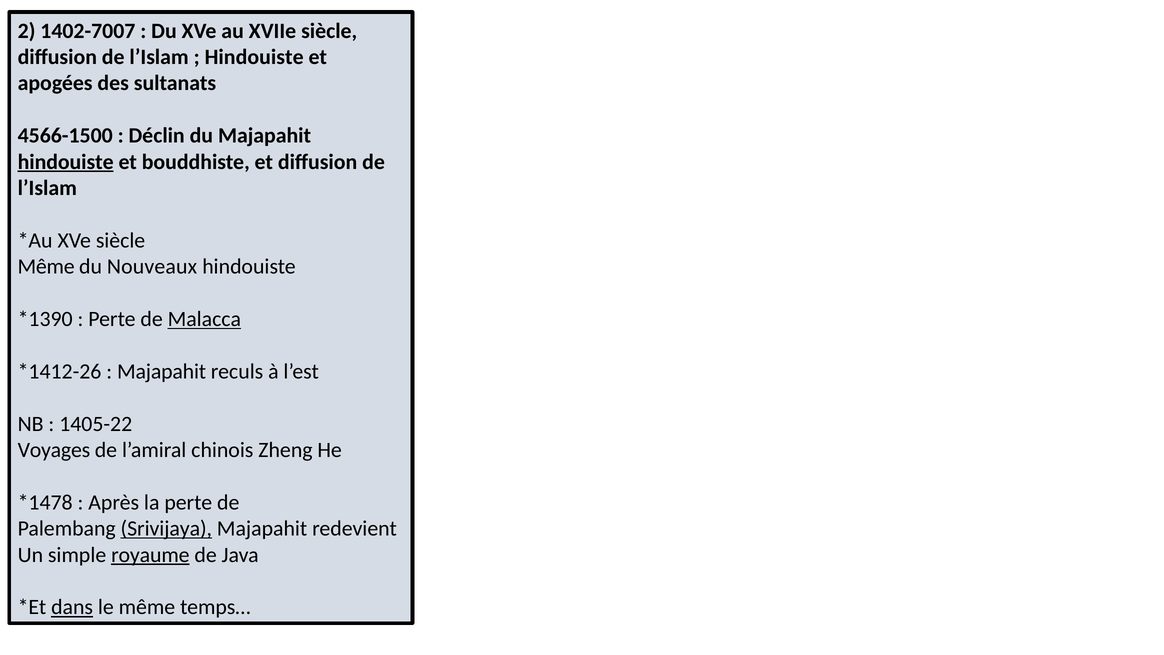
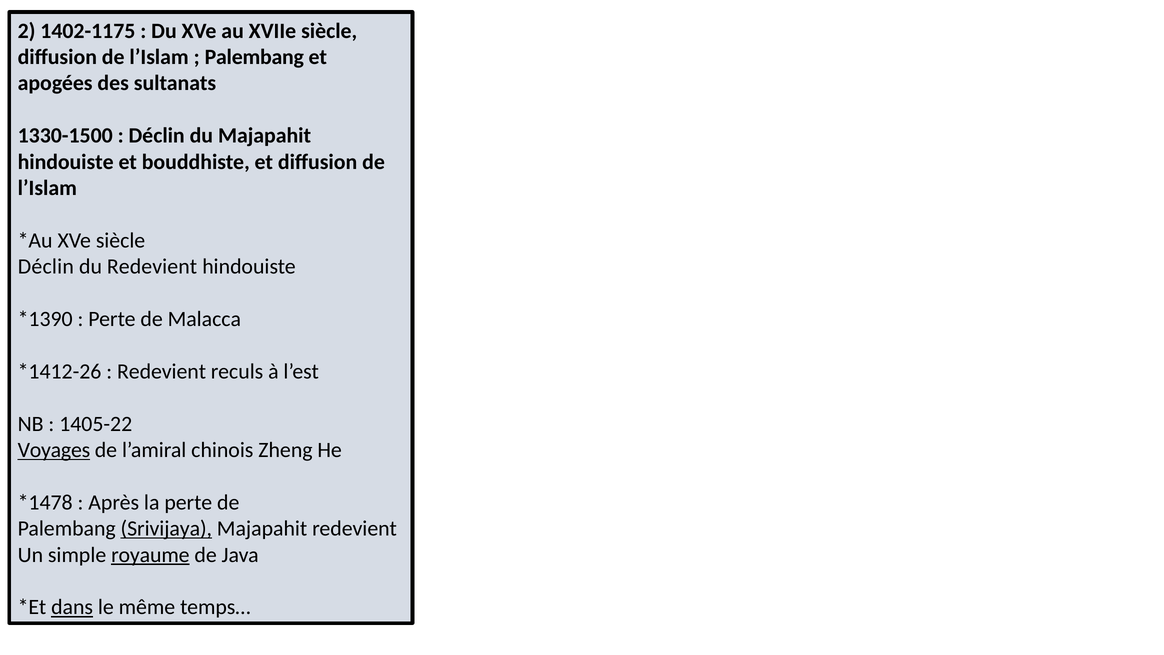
1402-7007: 1402-7007 -> 1402-1175 (88, 31)
Hindouiste: Hindouiste -> Palembang (254, 57)
4566-1500: 4566-1500 -> 1330-1500 (65, 136)
hindouiste underline: present -> none (66, 162)
Même: Même -> Déclin (46, 267)
du Nouveaux: Nouveaux -> Redevient (152, 267)
Malacca underline: present -> none (204, 319)
Majapahit: Majapahit -> Redevient (162, 371)
Voyages underline: none -> present (54, 450)
